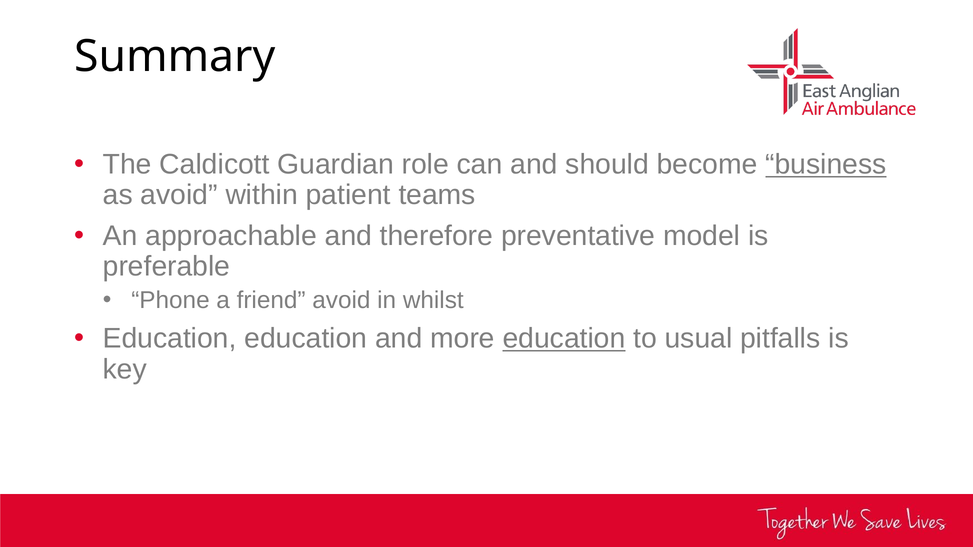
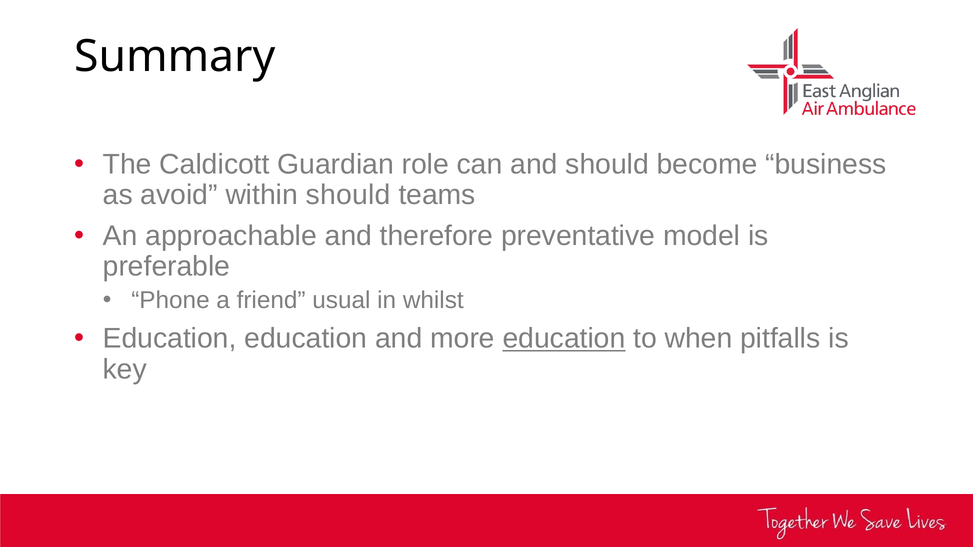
business underline: present -> none (826, 165)
within patient: patient -> should (348, 195)
friend avoid: avoid -> usual (341, 300)
usual: usual -> when (698, 339)
